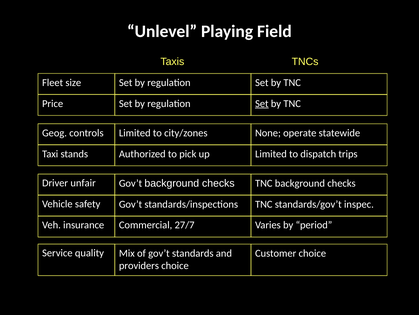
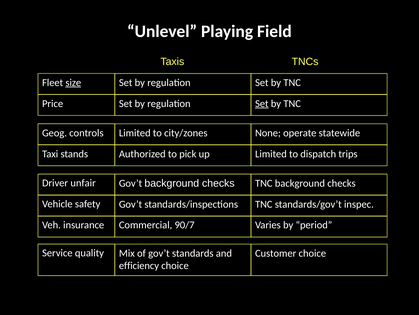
size underline: none -> present (73, 82)
27/7: 27/7 -> 90/7 (185, 225)
providers: providers -> efficiency (139, 265)
